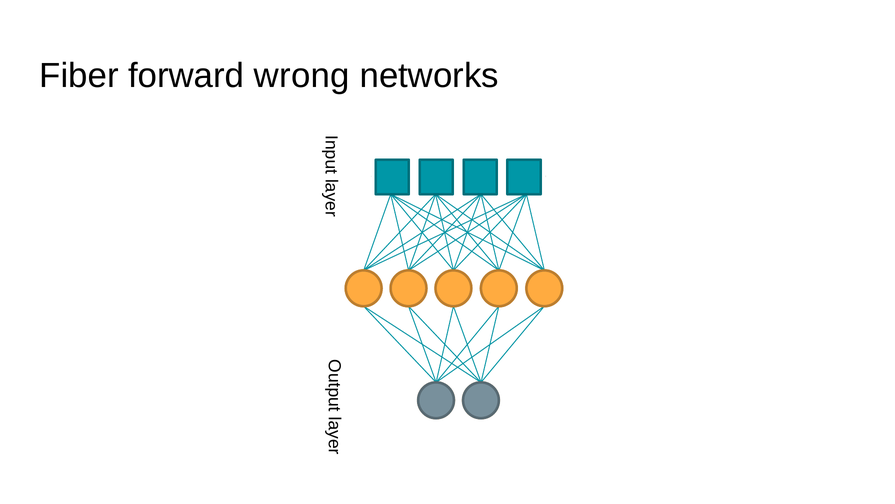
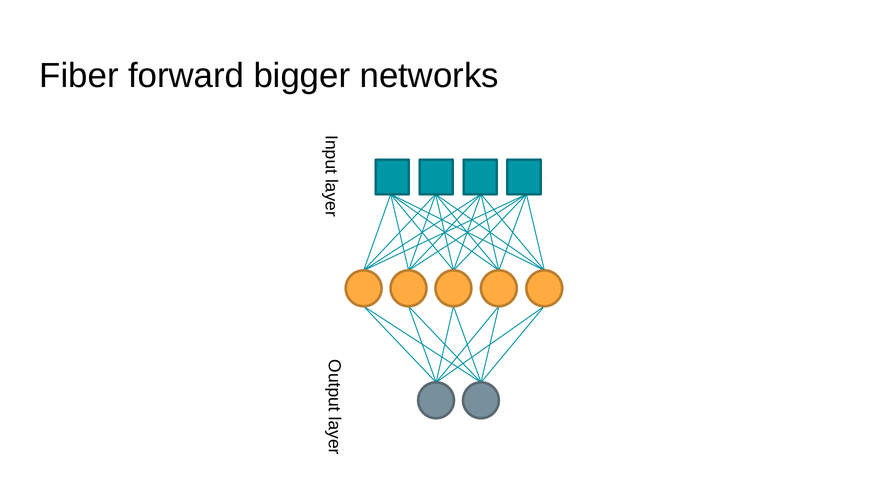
wrong: wrong -> bigger (302, 76)
